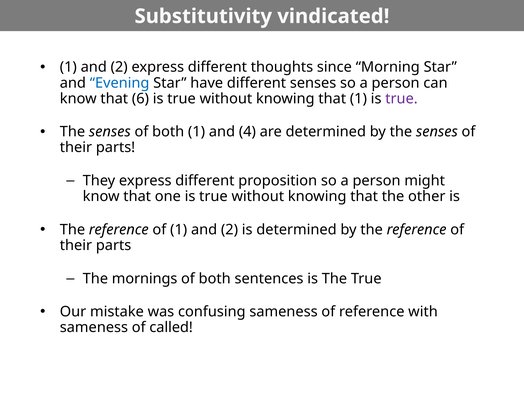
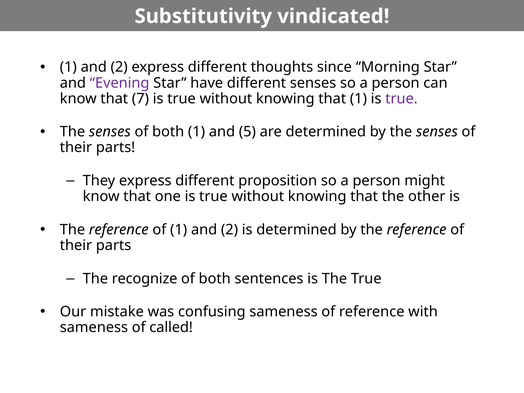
Evening colour: blue -> purple (120, 83)
6: 6 -> 7 (140, 99)
4: 4 -> 5 (247, 132)
mornings: mornings -> recognize (145, 279)
